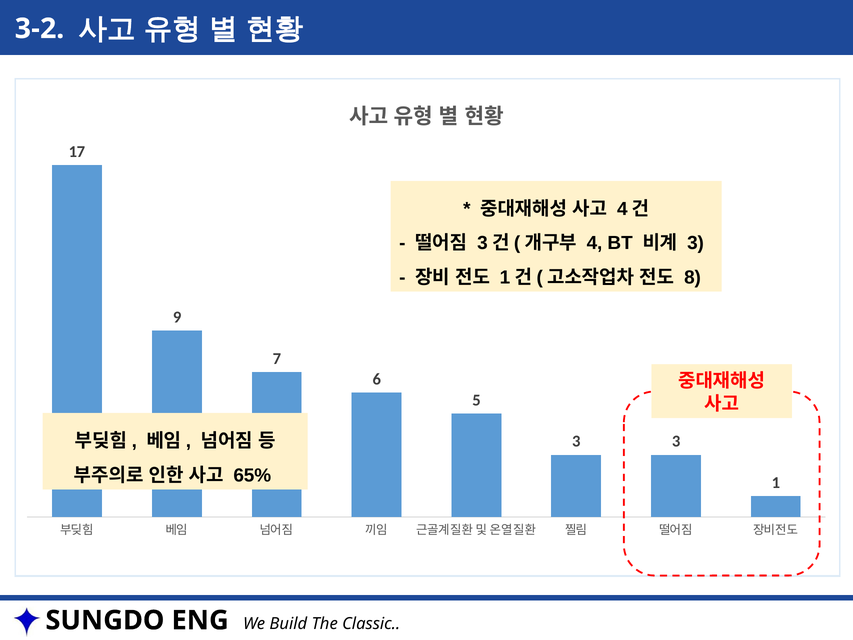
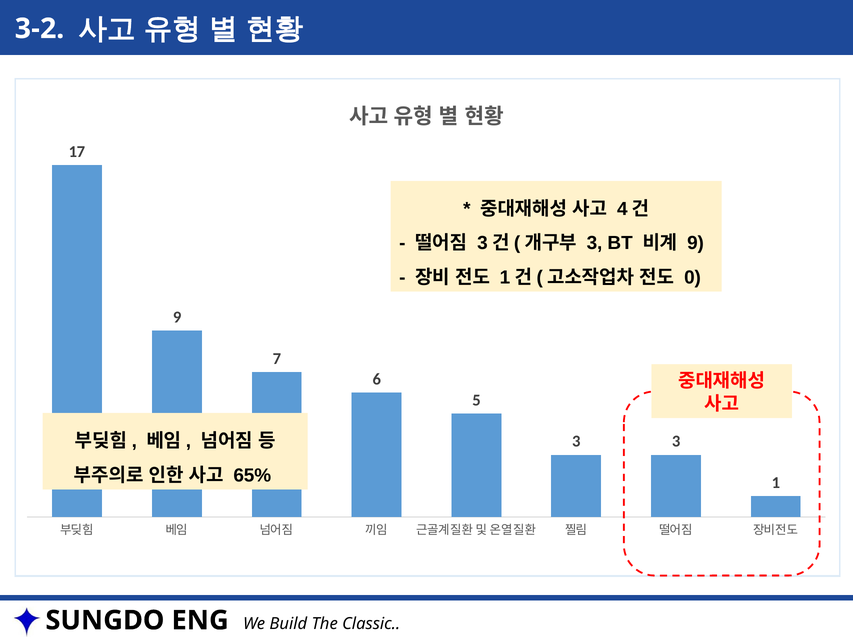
4: 4 -> 3 (595, 243)
3: 3 -> 9 (696, 243)
8: 8 -> 0 (693, 277)
